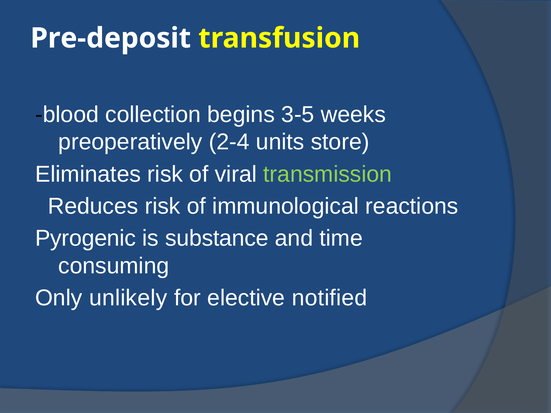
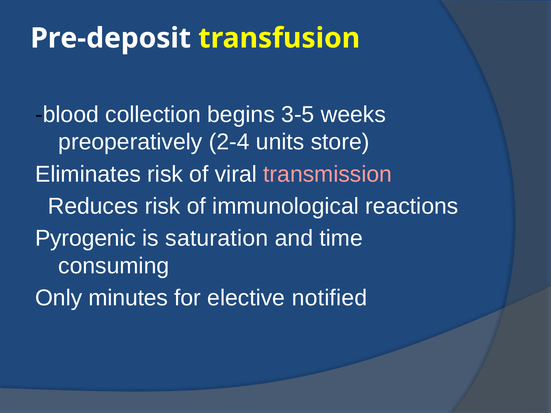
transmission colour: light green -> pink (328, 174)
substance: substance -> saturation (217, 239)
unlikely: unlikely -> minutes (128, 298)
